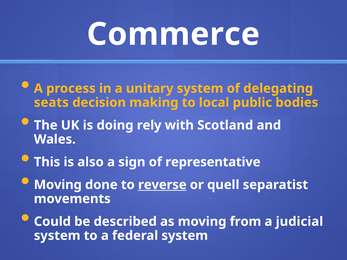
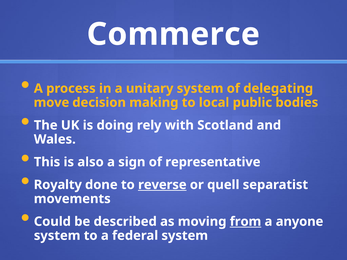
seats: seats -> move (51, 103)
Moving: Moving -> Royalty (58, 185)
from underline: none -> present (246, 222)
judicial: judicial -> anyone (300, 222)
